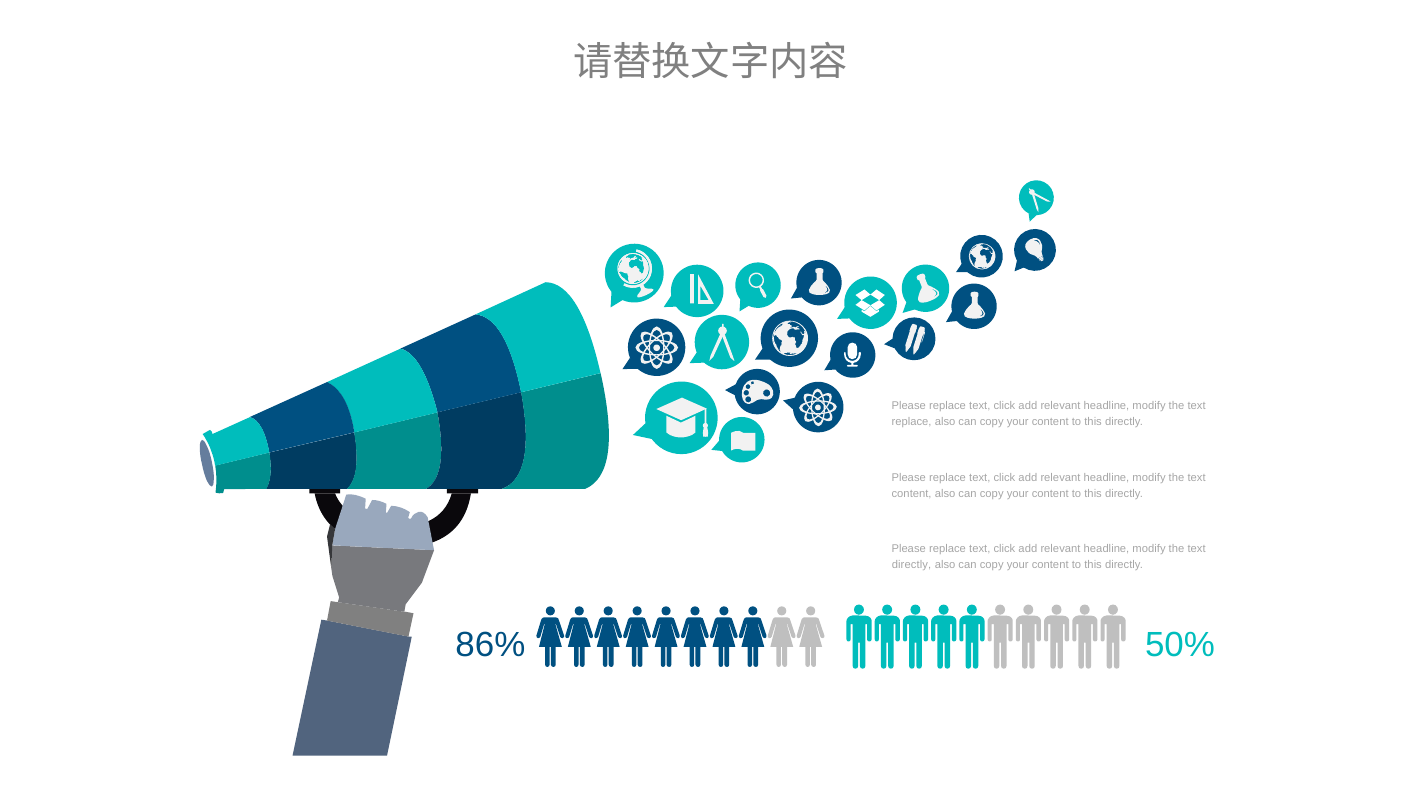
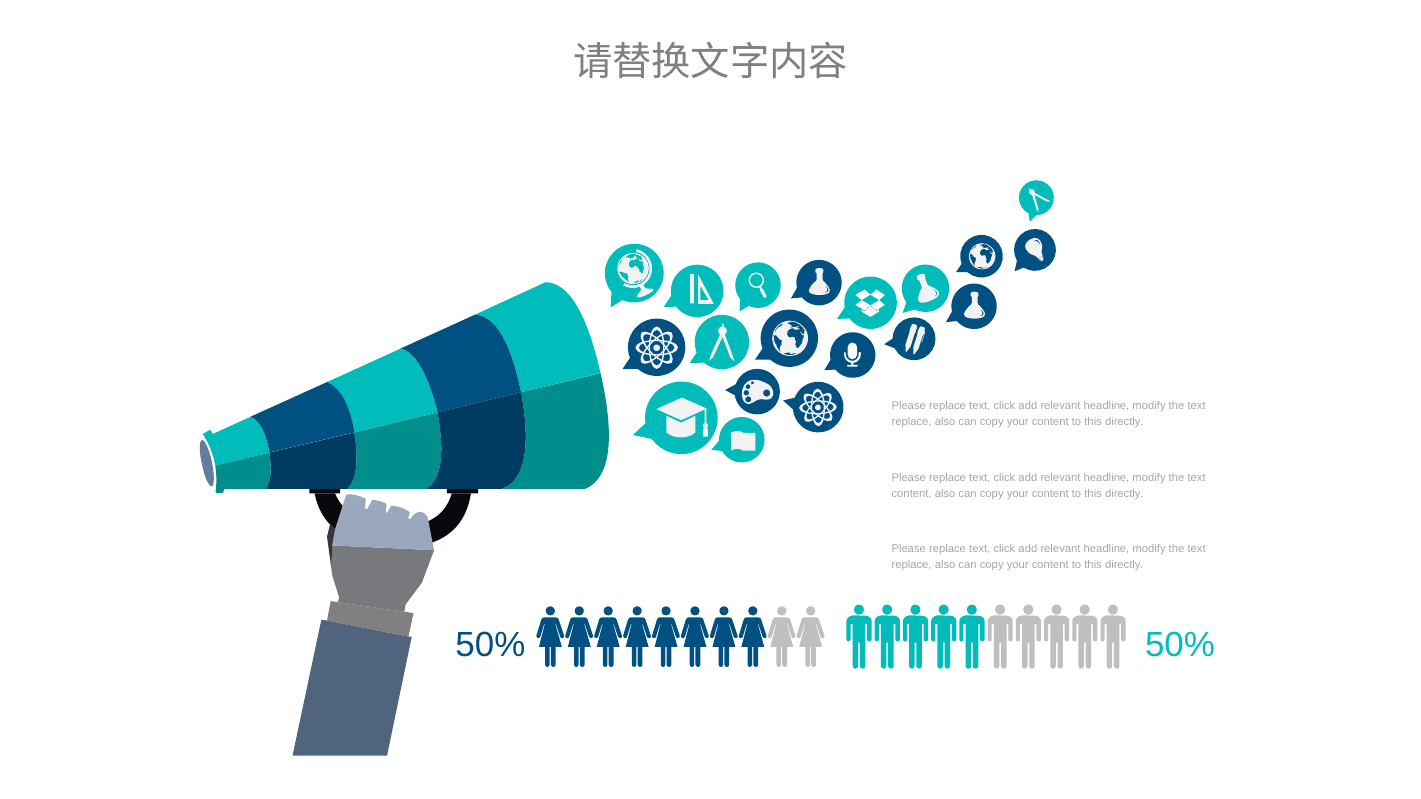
directly: directly -> replace (912, 565)
86%: 86% -> 50% (490, 646)
